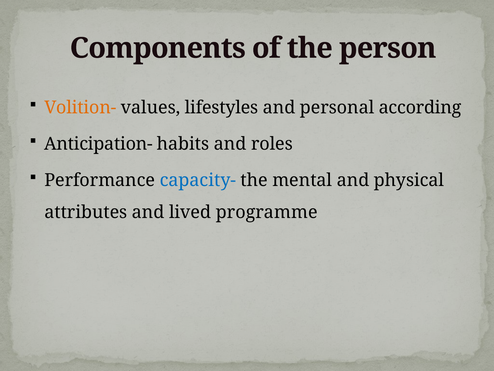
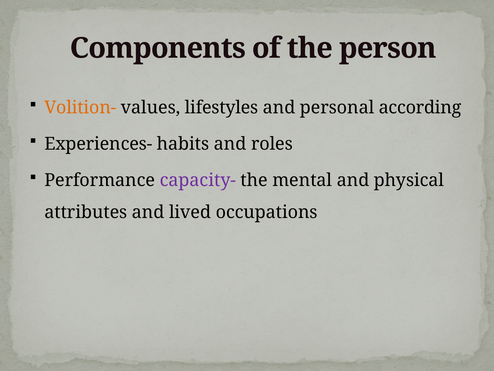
Anticipation-: Anticipation- -> Experiences- (98, 144)
capacity- colour: blue -> purple (198, 180)
programme: programme -> occupations (267, 212)
